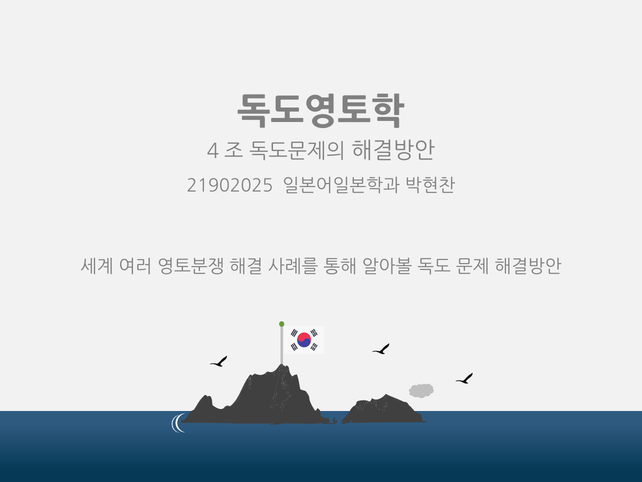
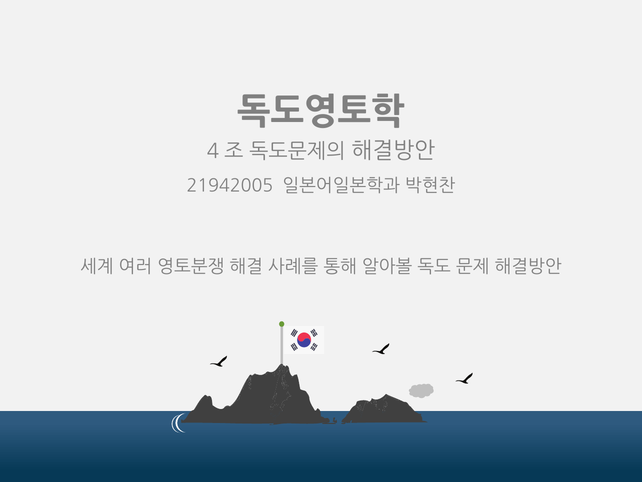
21902025: 21902025 -> 21942005 (230, 186)
